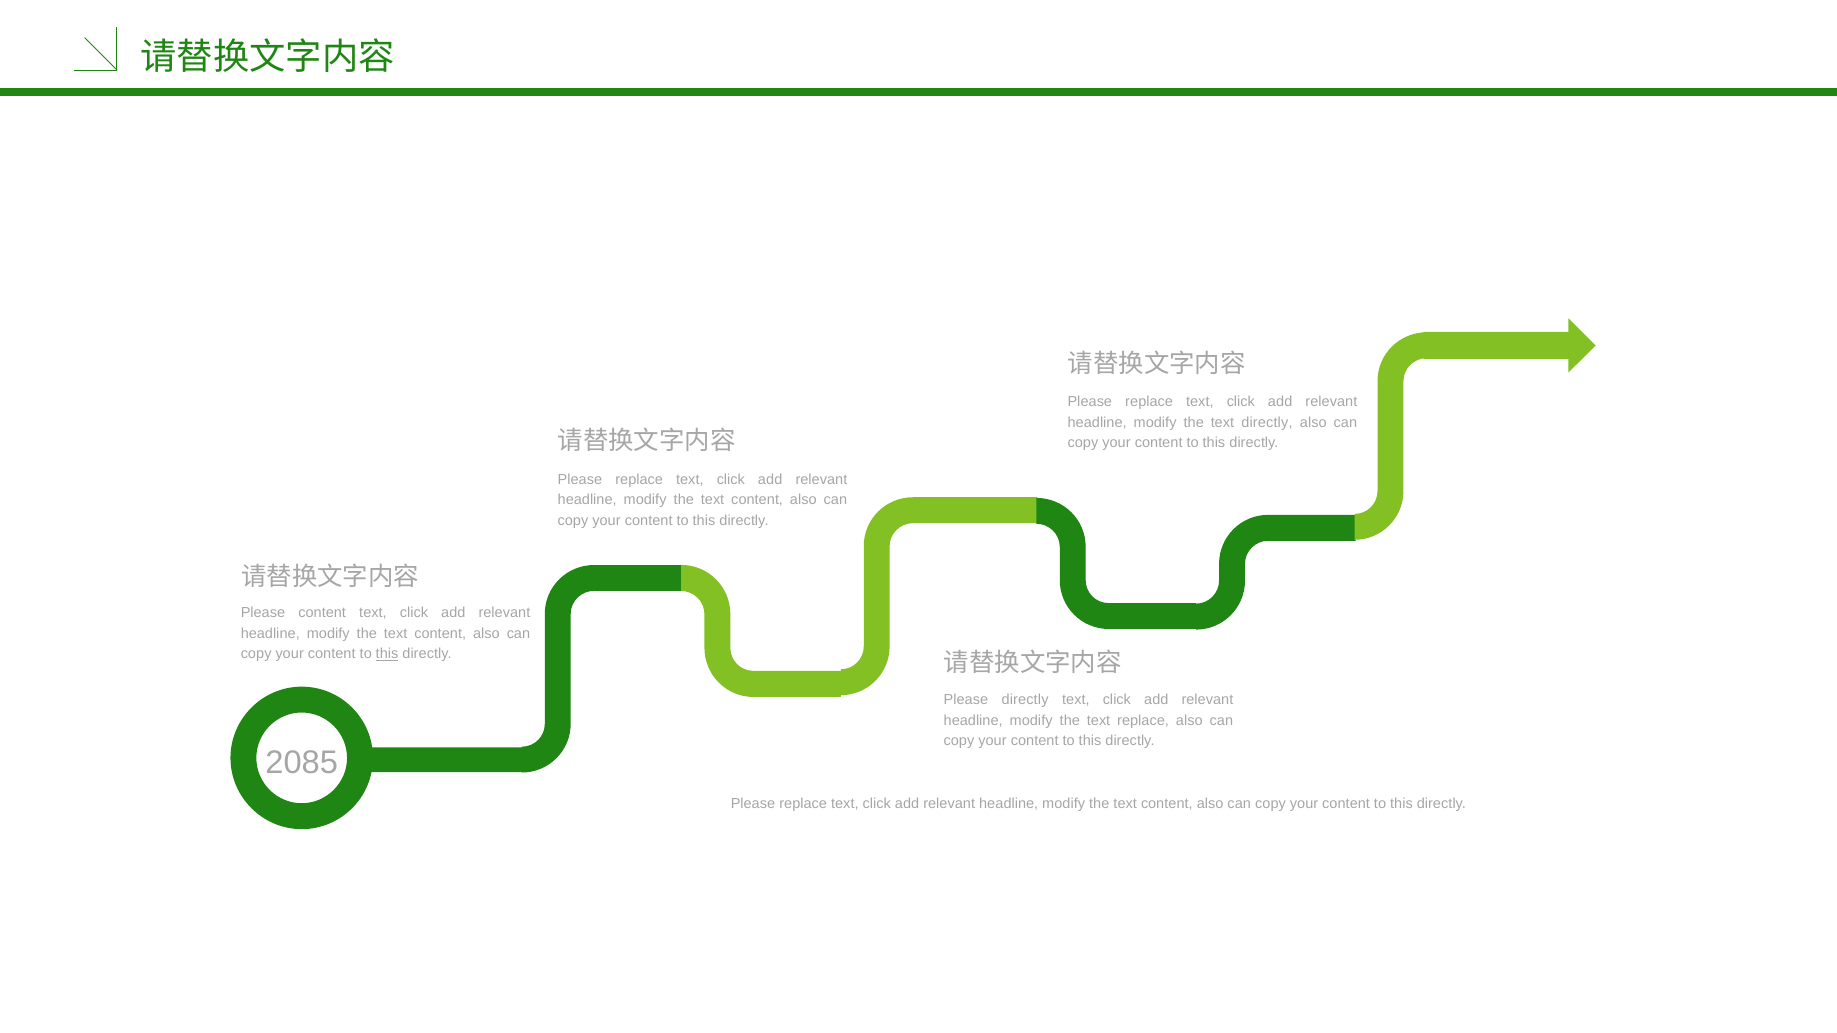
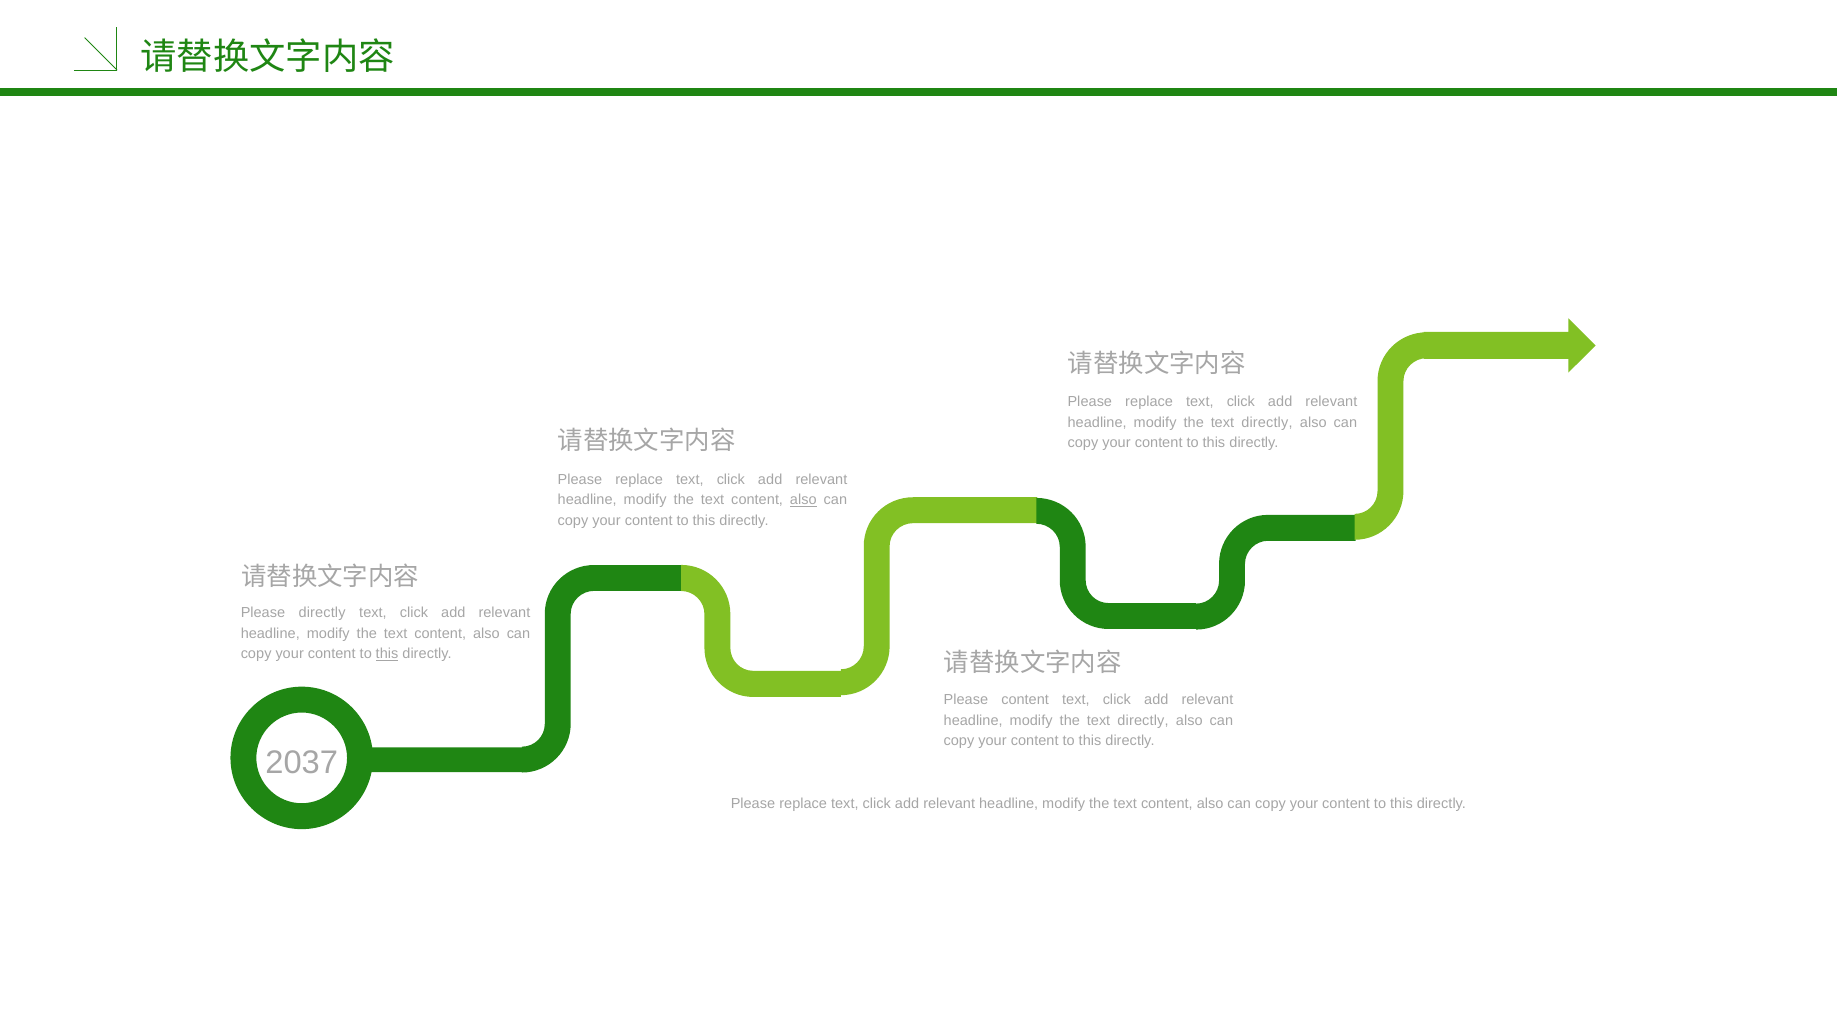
also underline: none -> present (803, 500)
Please content: content -> directly (322, 613)
Please directly: directly -> content (1025, 700)
replace: replace -> directly (1143, 721)
2085: 2085 -> 2037 (302, 763)
